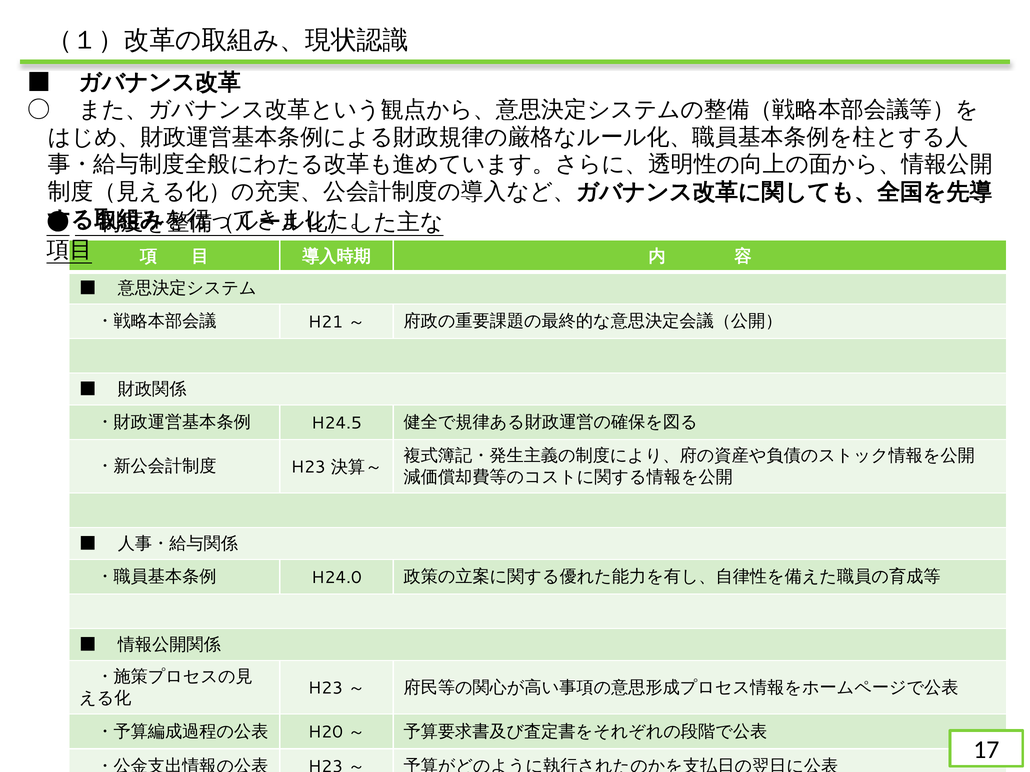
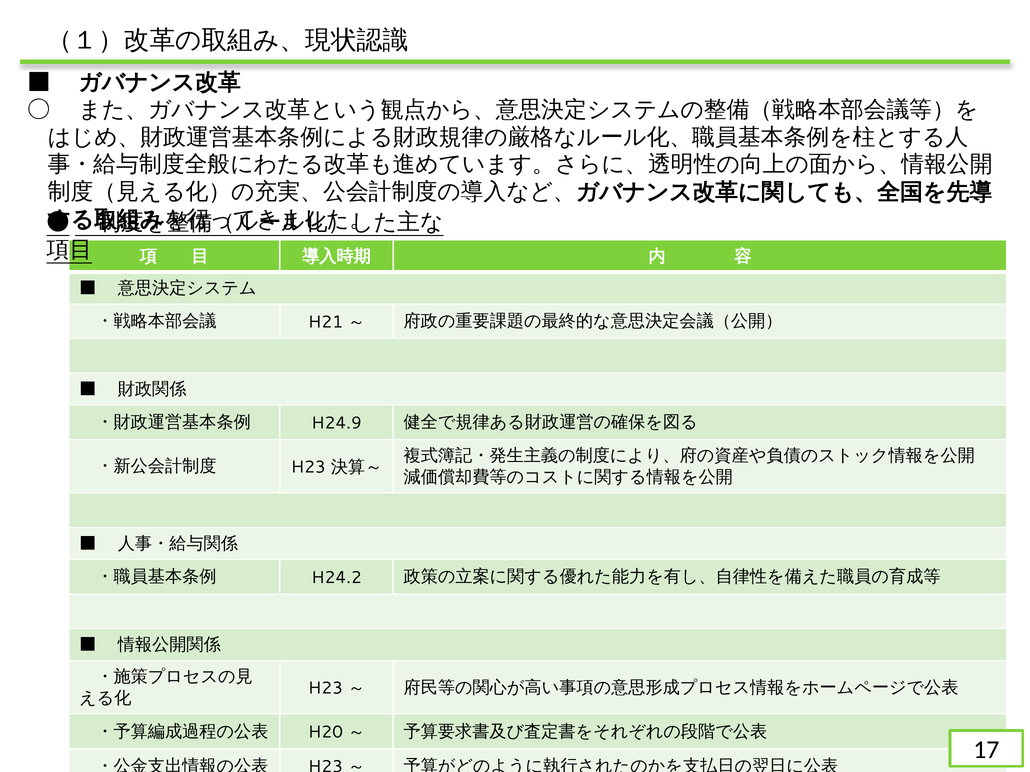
H24.5: H24.5 -> H24.9 (336, 423)
H24.0: H24.0 -> H24.2 (336, 578)
